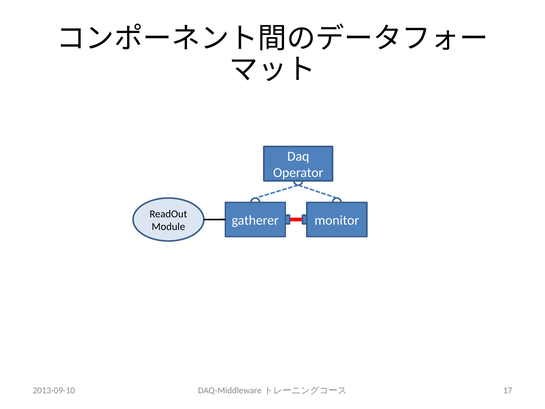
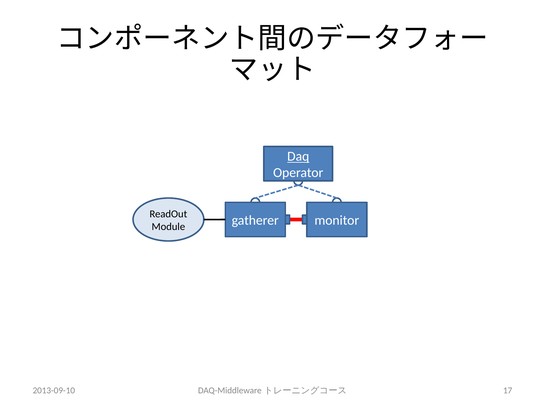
Daq underline: none -> present (298, 156)
